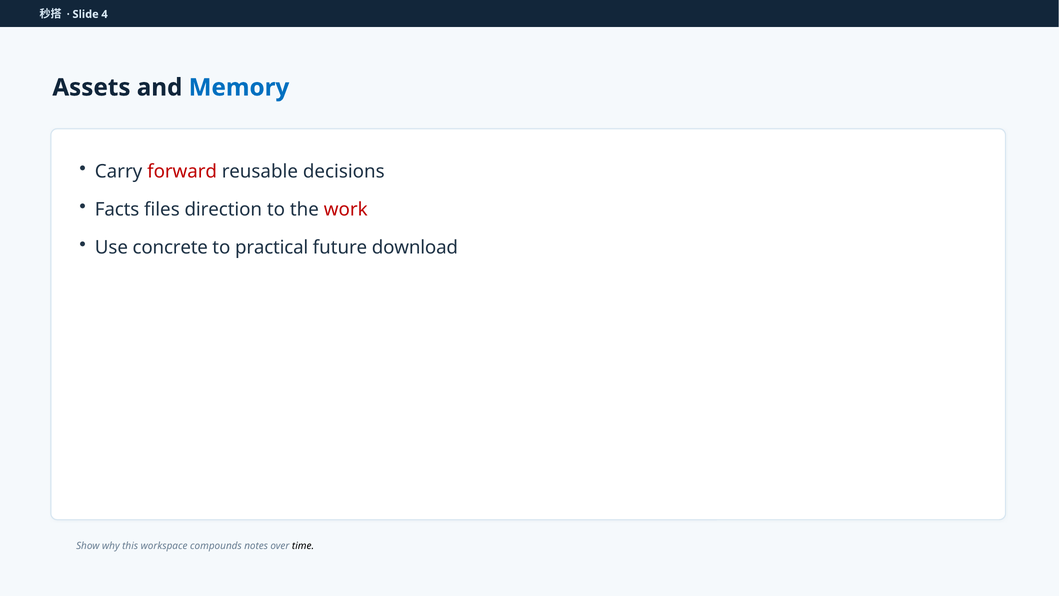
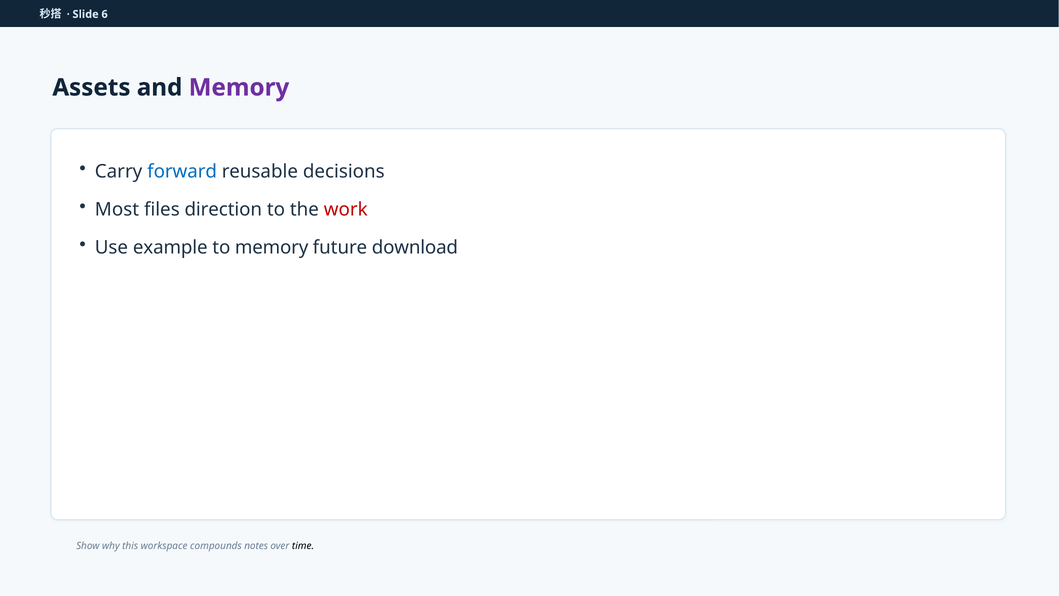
4: 4 -> 6 (105, 14)
Memory colour: blue -> purple (239, 87)
forward colour: red -> blue (182, 171)
Facts: Facts -> Most (117, 209)
concrete: concrete -> example (170, 247)
to practical: practical -> memory (272, 247)
